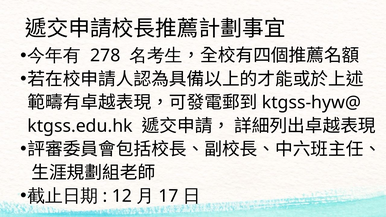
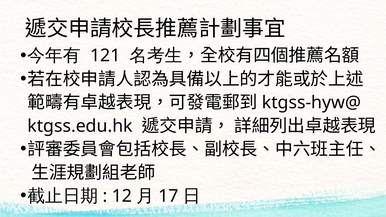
278: 278 -> 121 (105, 56)
